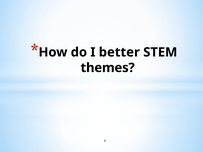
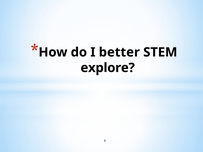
themes: themes -> explore (108, 68)
